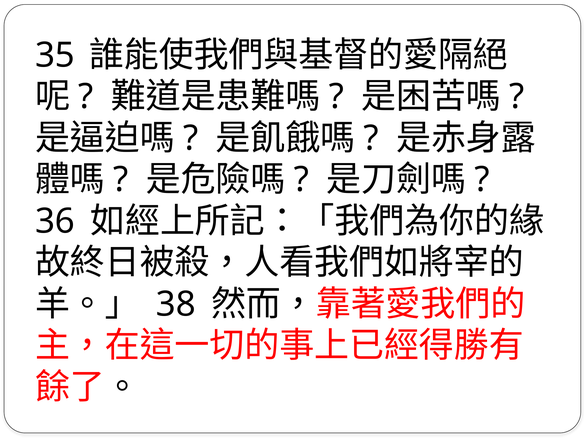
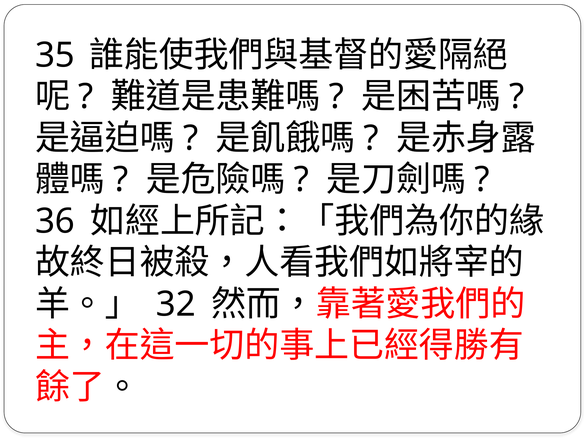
38: 38 -> 32 (176, 304)
